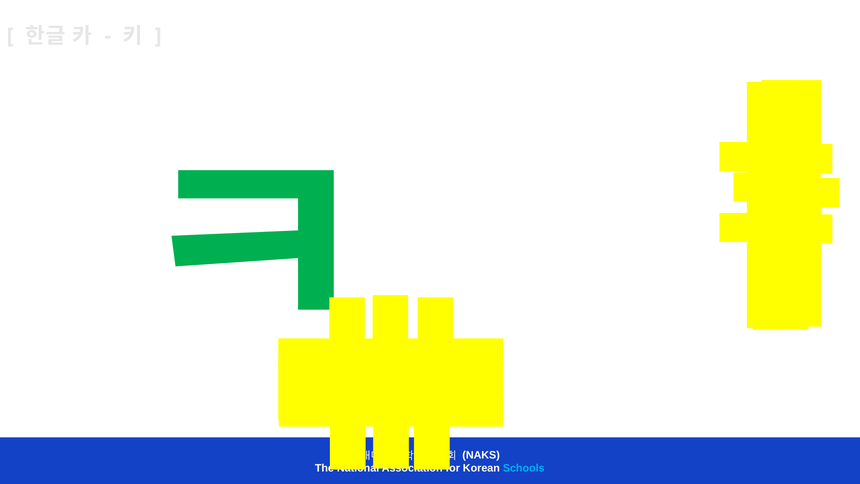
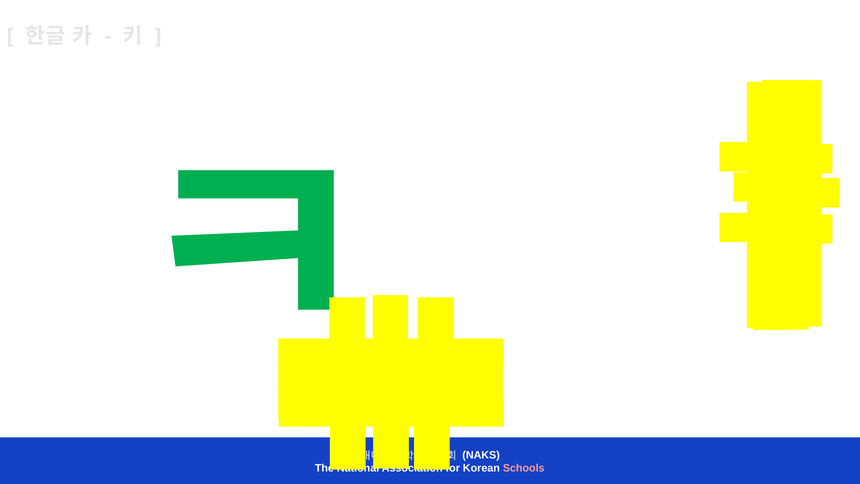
Schools colour: light blue -> pink (524, 468)
